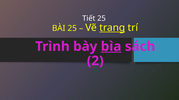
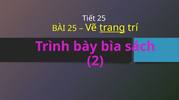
bìa underline: present -> none (111, 47)
